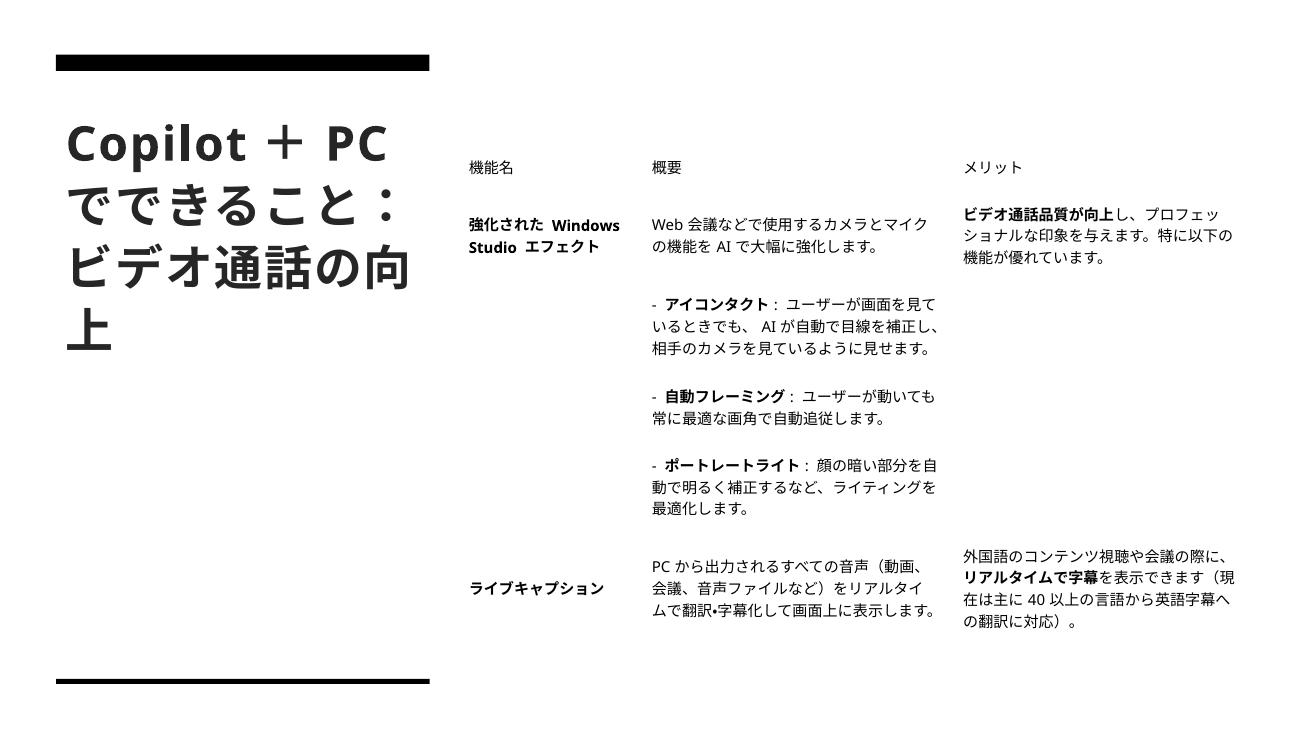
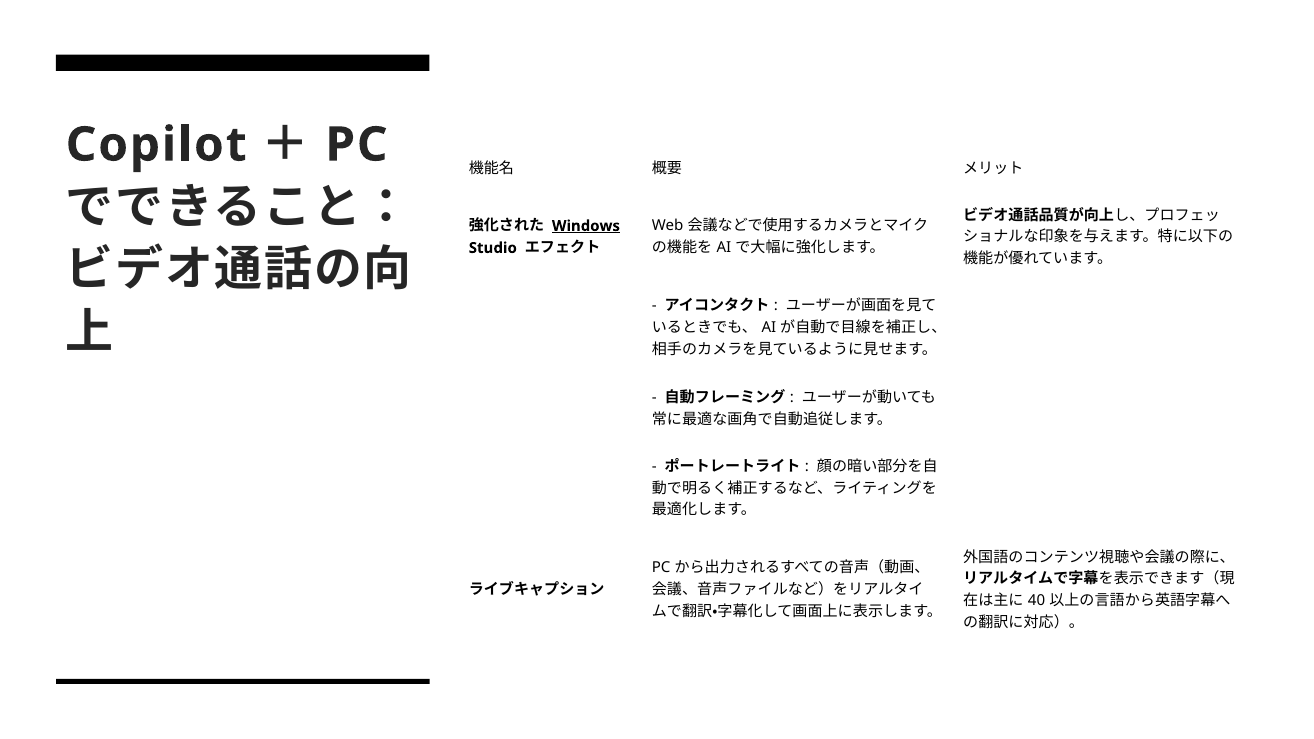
Windows underline: none -> present (586, 226)
